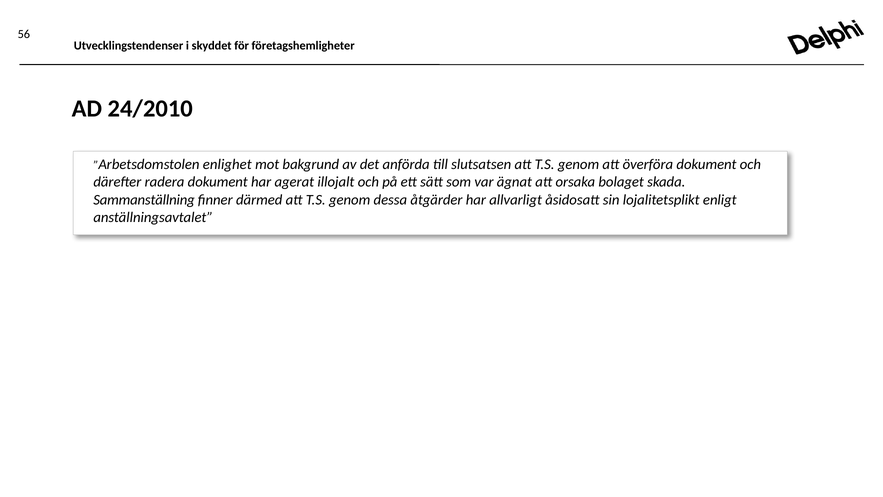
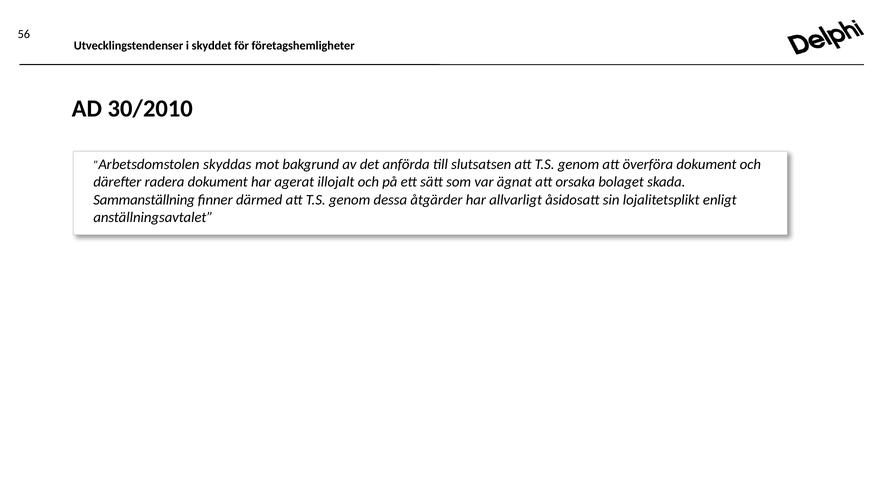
24/2010: 24/2010 -> 30/2010 (150, 109)
enlighet: enlighet -> skyddas (227, 164)
